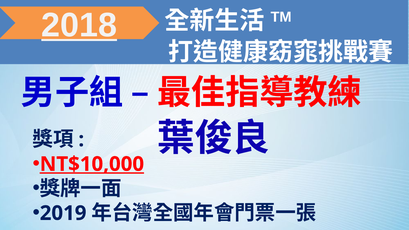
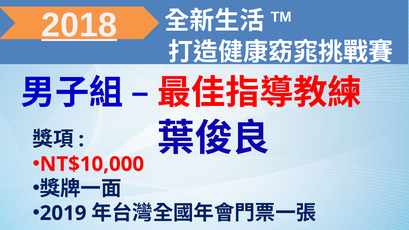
NT$10,000 underline: present -> none (92, 164)
